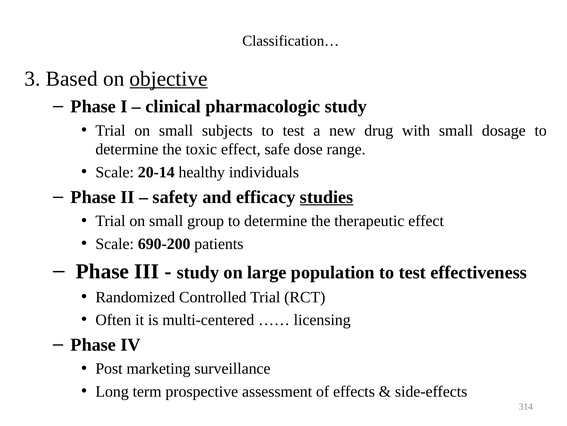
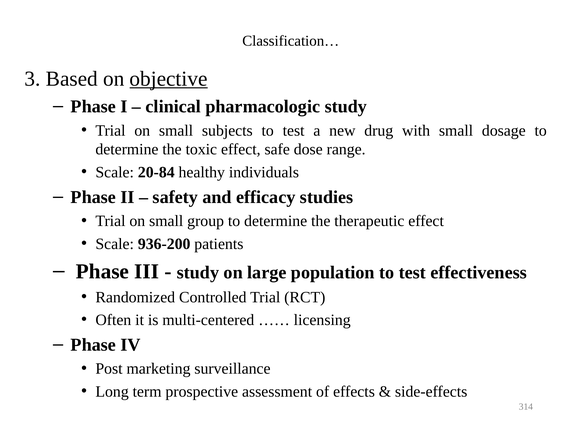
20-14: 20-14 -> 20-84 (156, 172)
studies underline: present -> none (327, 197)
690-200: 690-200 -> 936-200 (164, 243)
